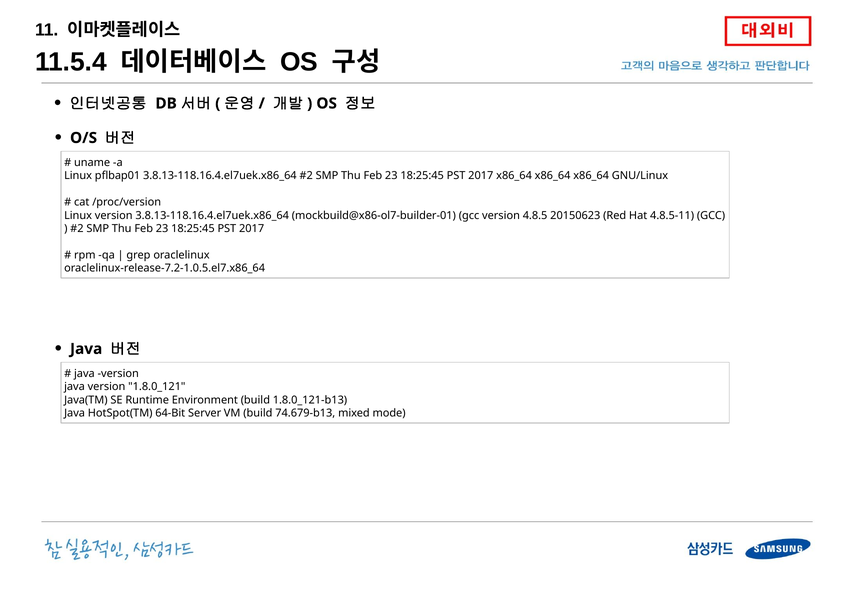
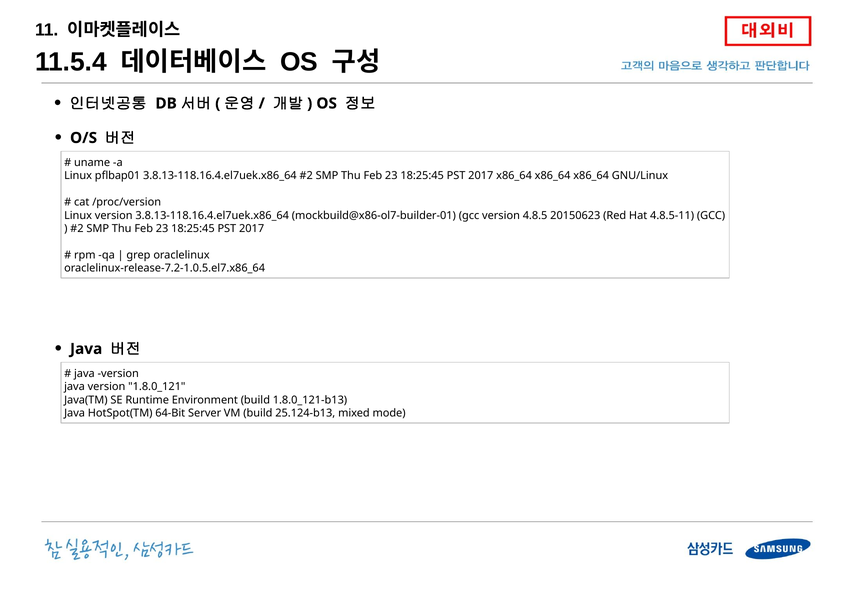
74.679-b13: 74.679-b13 -> 25.124-b13 (305, 413)
